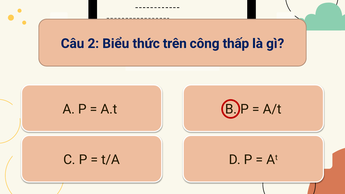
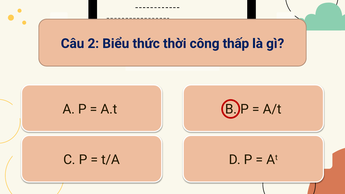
trên: trên -> thời (175, 44)
